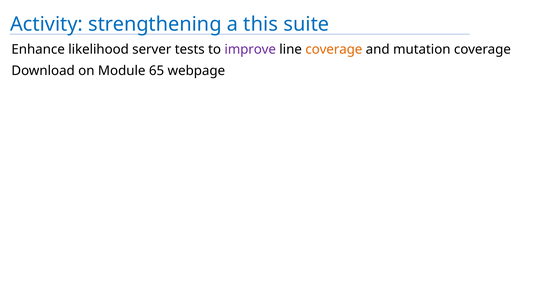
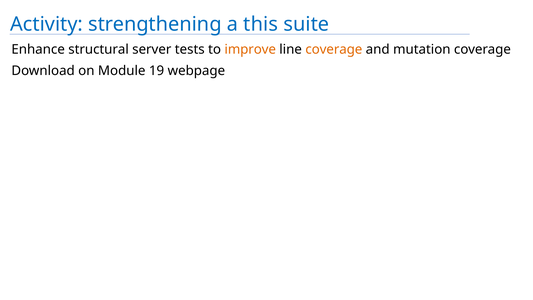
likelihood: likelihood -> structural (99, 49)
improve colour: purple -> orange (250, 49)
65: 65 -> 19 (157, 71)
